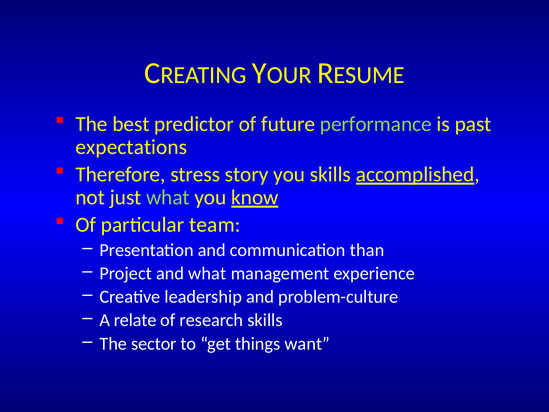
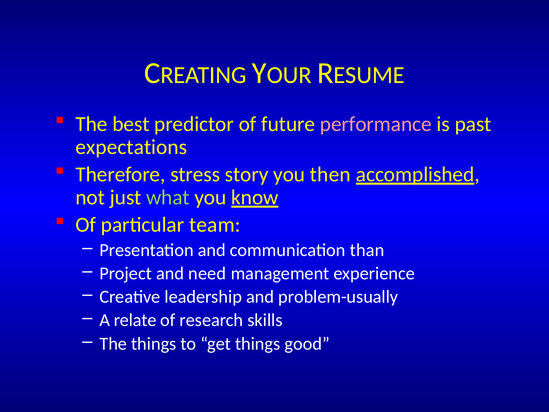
performance colour: light green -> pink (376, 124)
you skills: skills -> then (330, 174)
and what: what -> need (207, 273)
problem-culture: problem-culture -> problem-usually (338, 297)
The sector: sector -> things (154, 343)
want: want -> good (307, 343)
